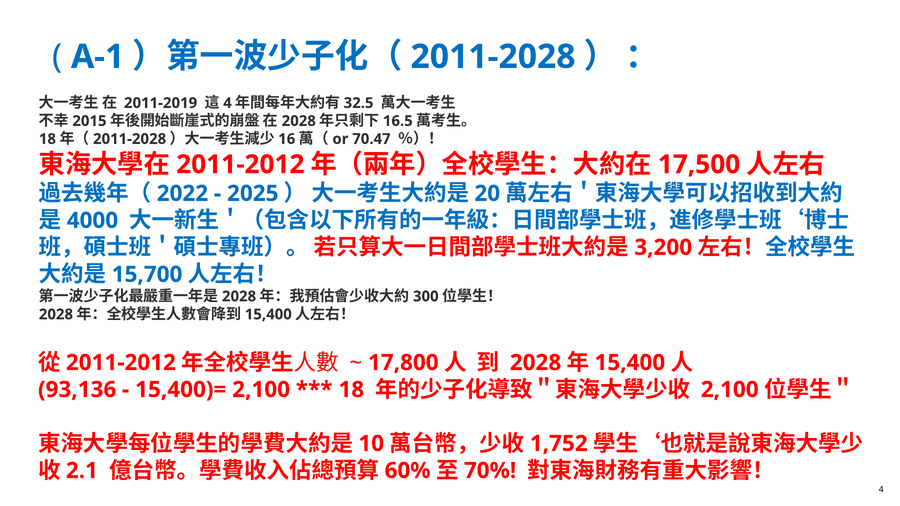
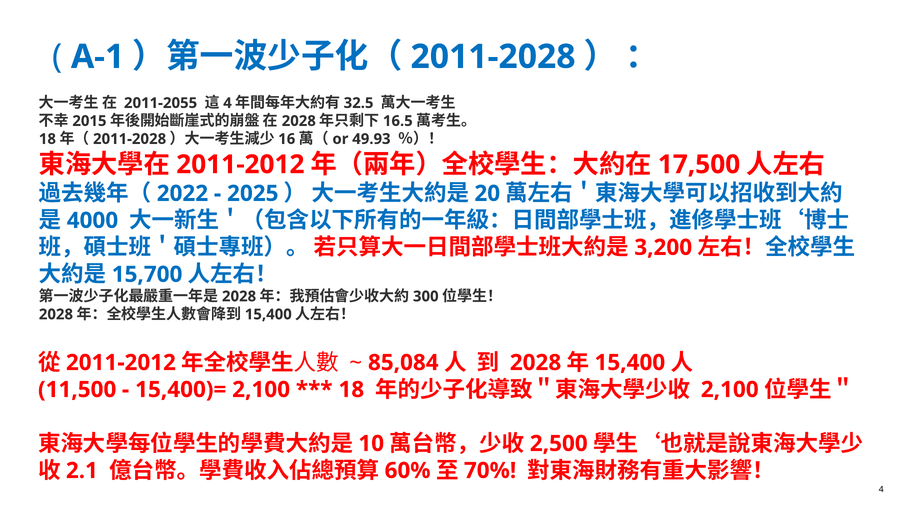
2011-2019: 2011-2019 -> 2011-2055 (161, 103)
70.47: 70.47 -> 49.93 (371, 139)
17,800: 17,800 -> 85,084 (403, 363)
93,136: 93,136 -> 11,500 (77, 390)
1,752: 1,752 -> 2,500 (559, 444)
